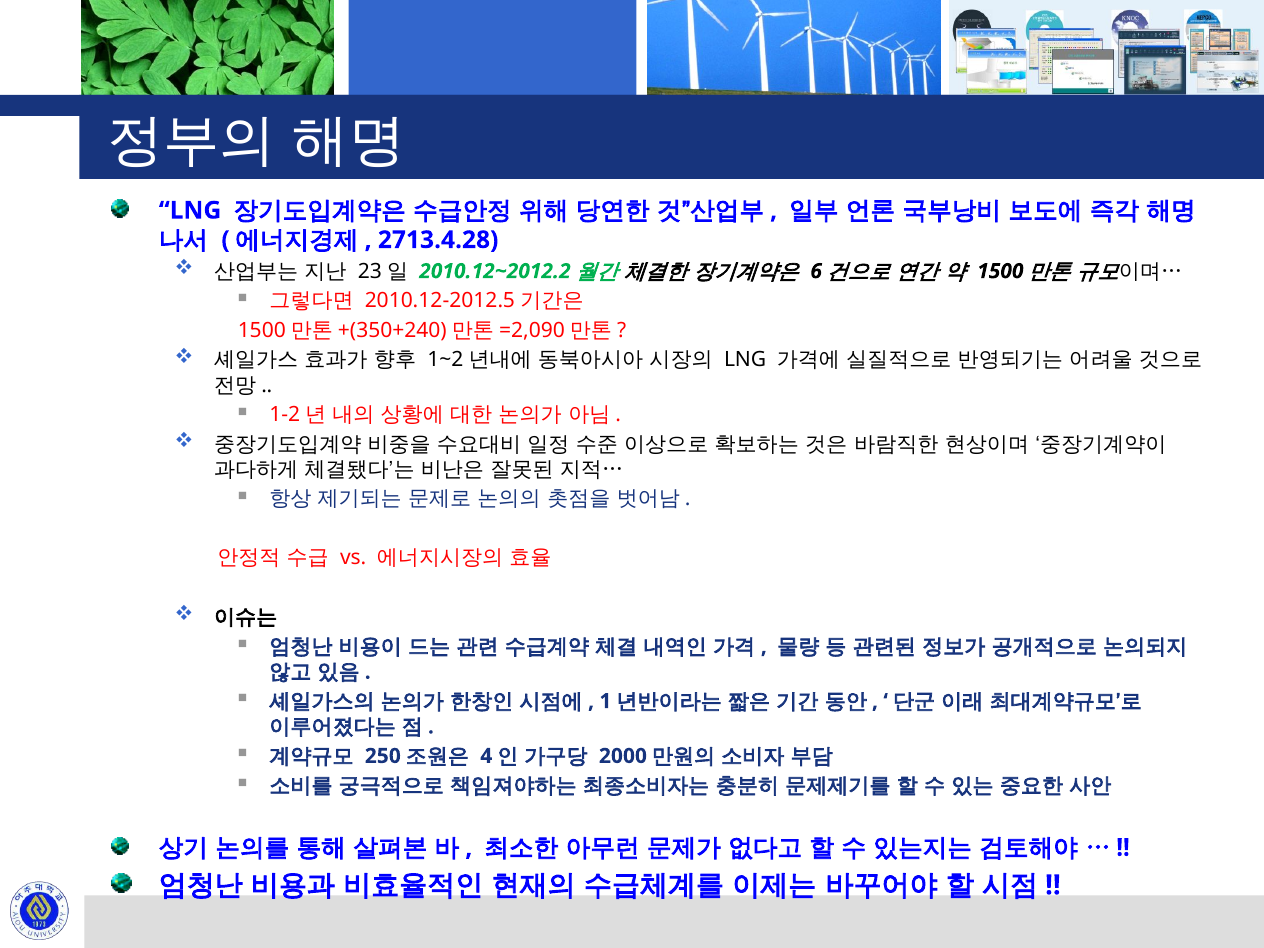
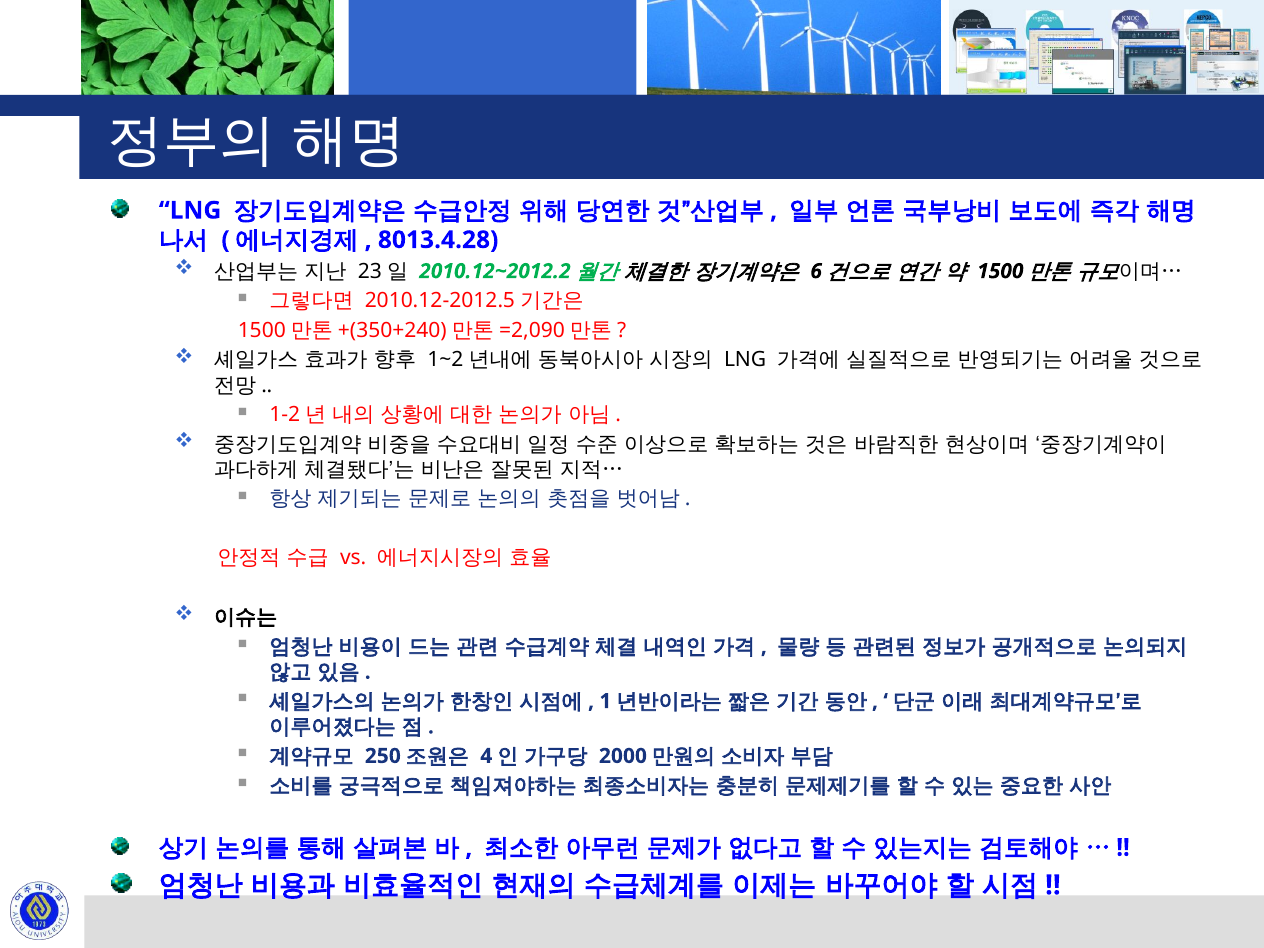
2713.4.28: 2713.4.28 -> 8013.4.28 (438, 240)
